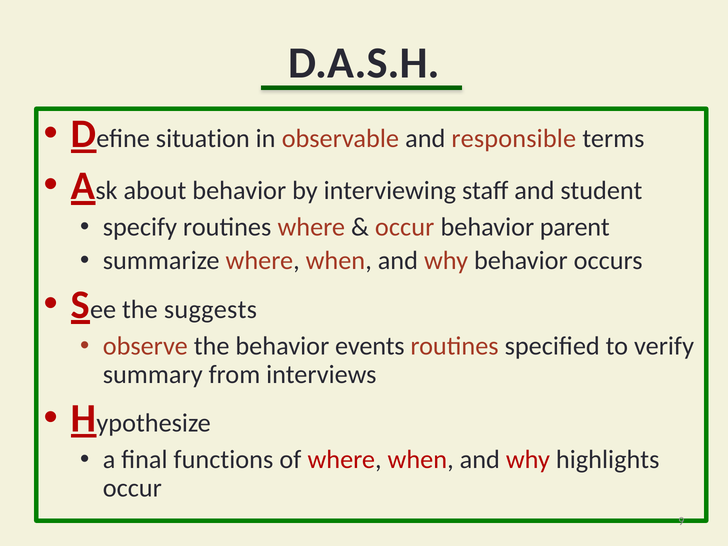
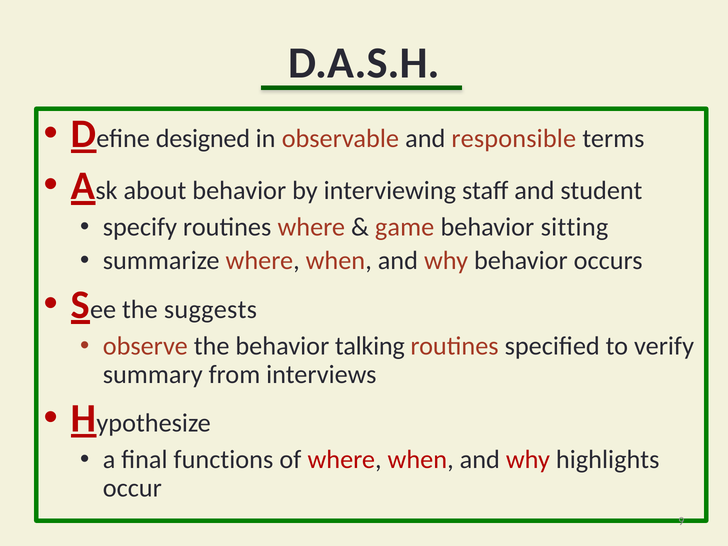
situation: situation -> designed (203, 139)
occur: occur -> game (405, 227)
parent: parent -> sitting (574, 227)
events: events -> talking (370, 346)
